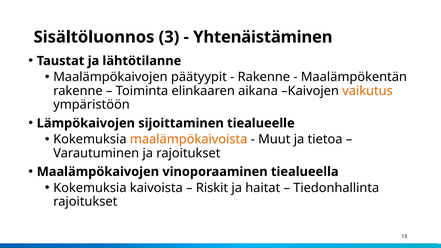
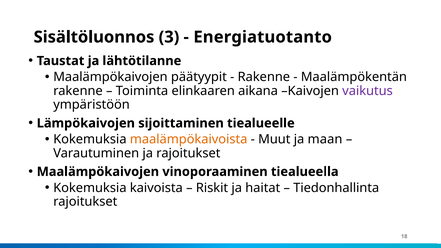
Yhtenäistäminen: Yhtenäistäminen -> Energiatuotanto (263, 37)
vaikutus colour: orange -> purple (368, 91)
tietoa: tietoa -> maan (325, 139)
